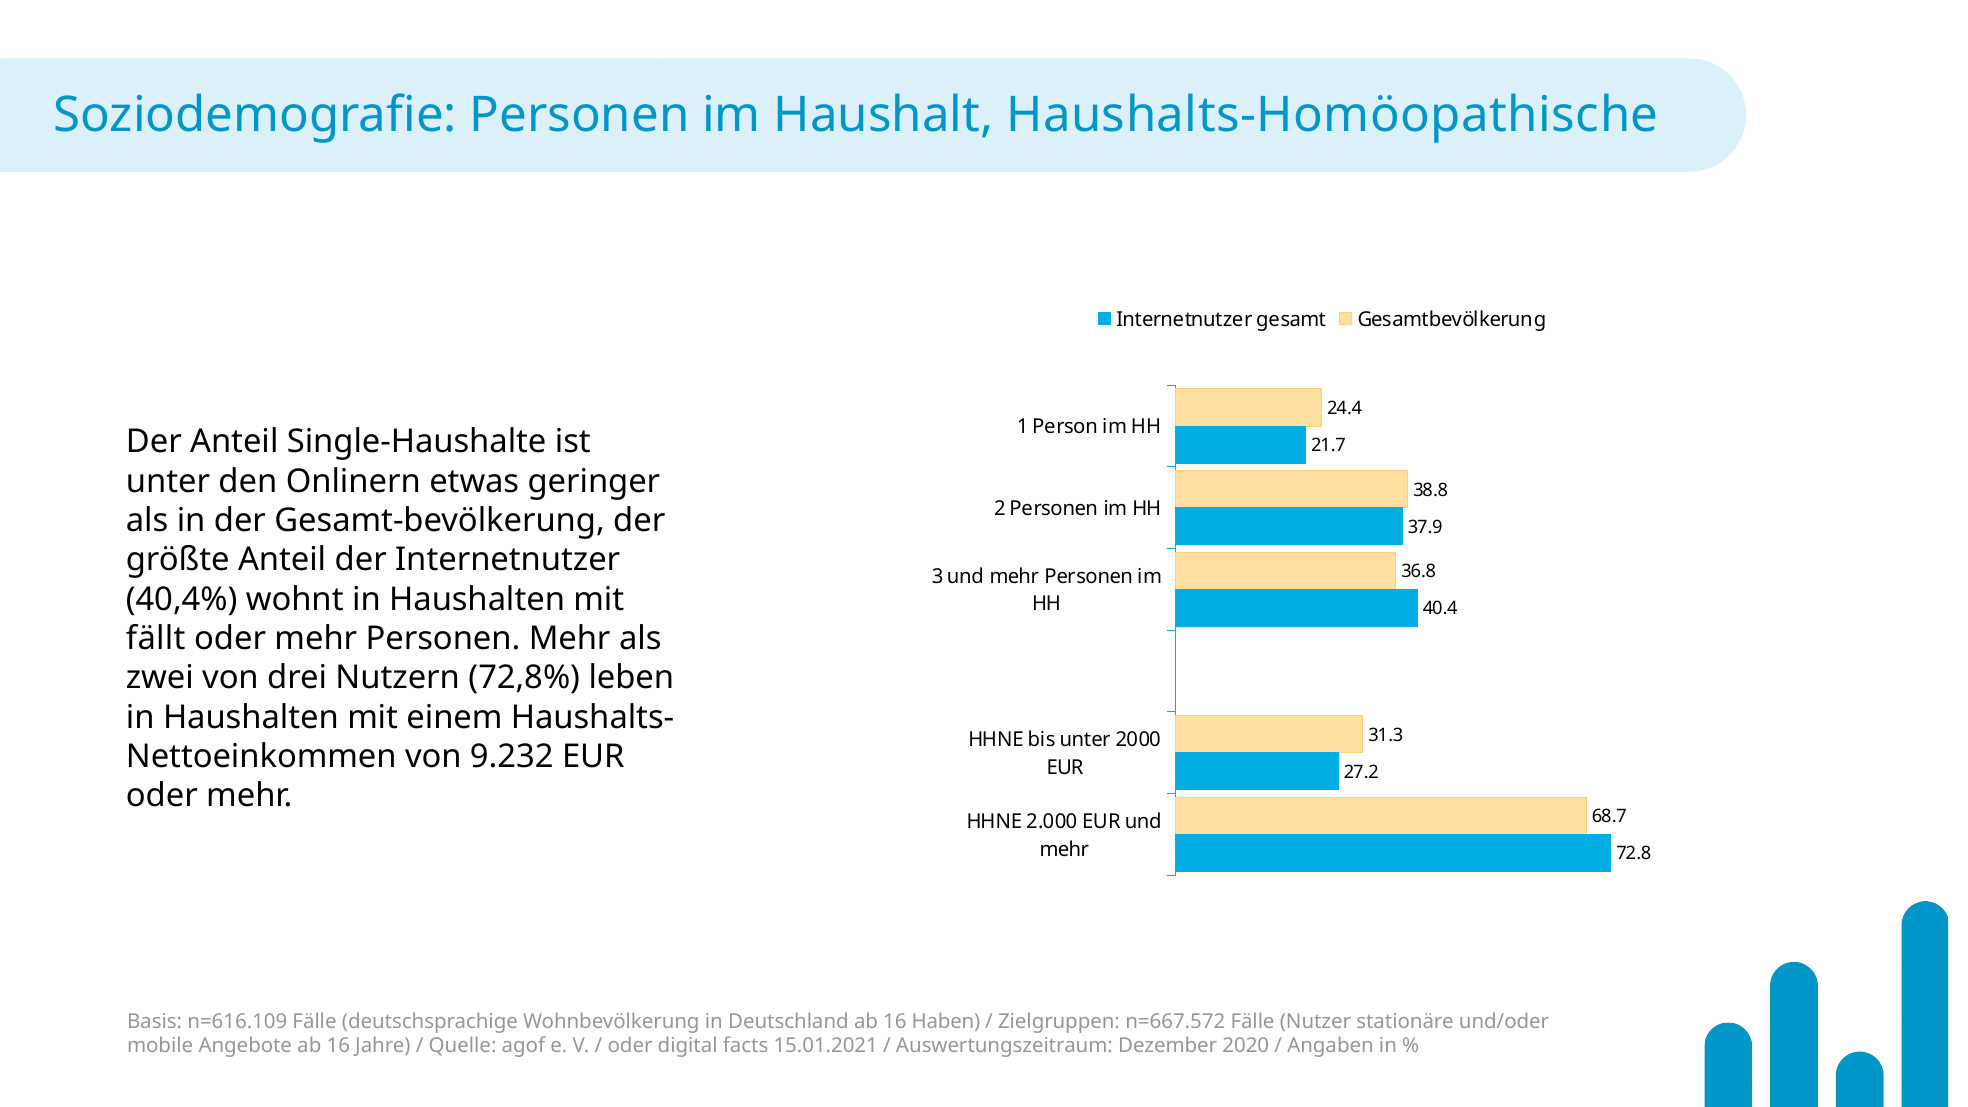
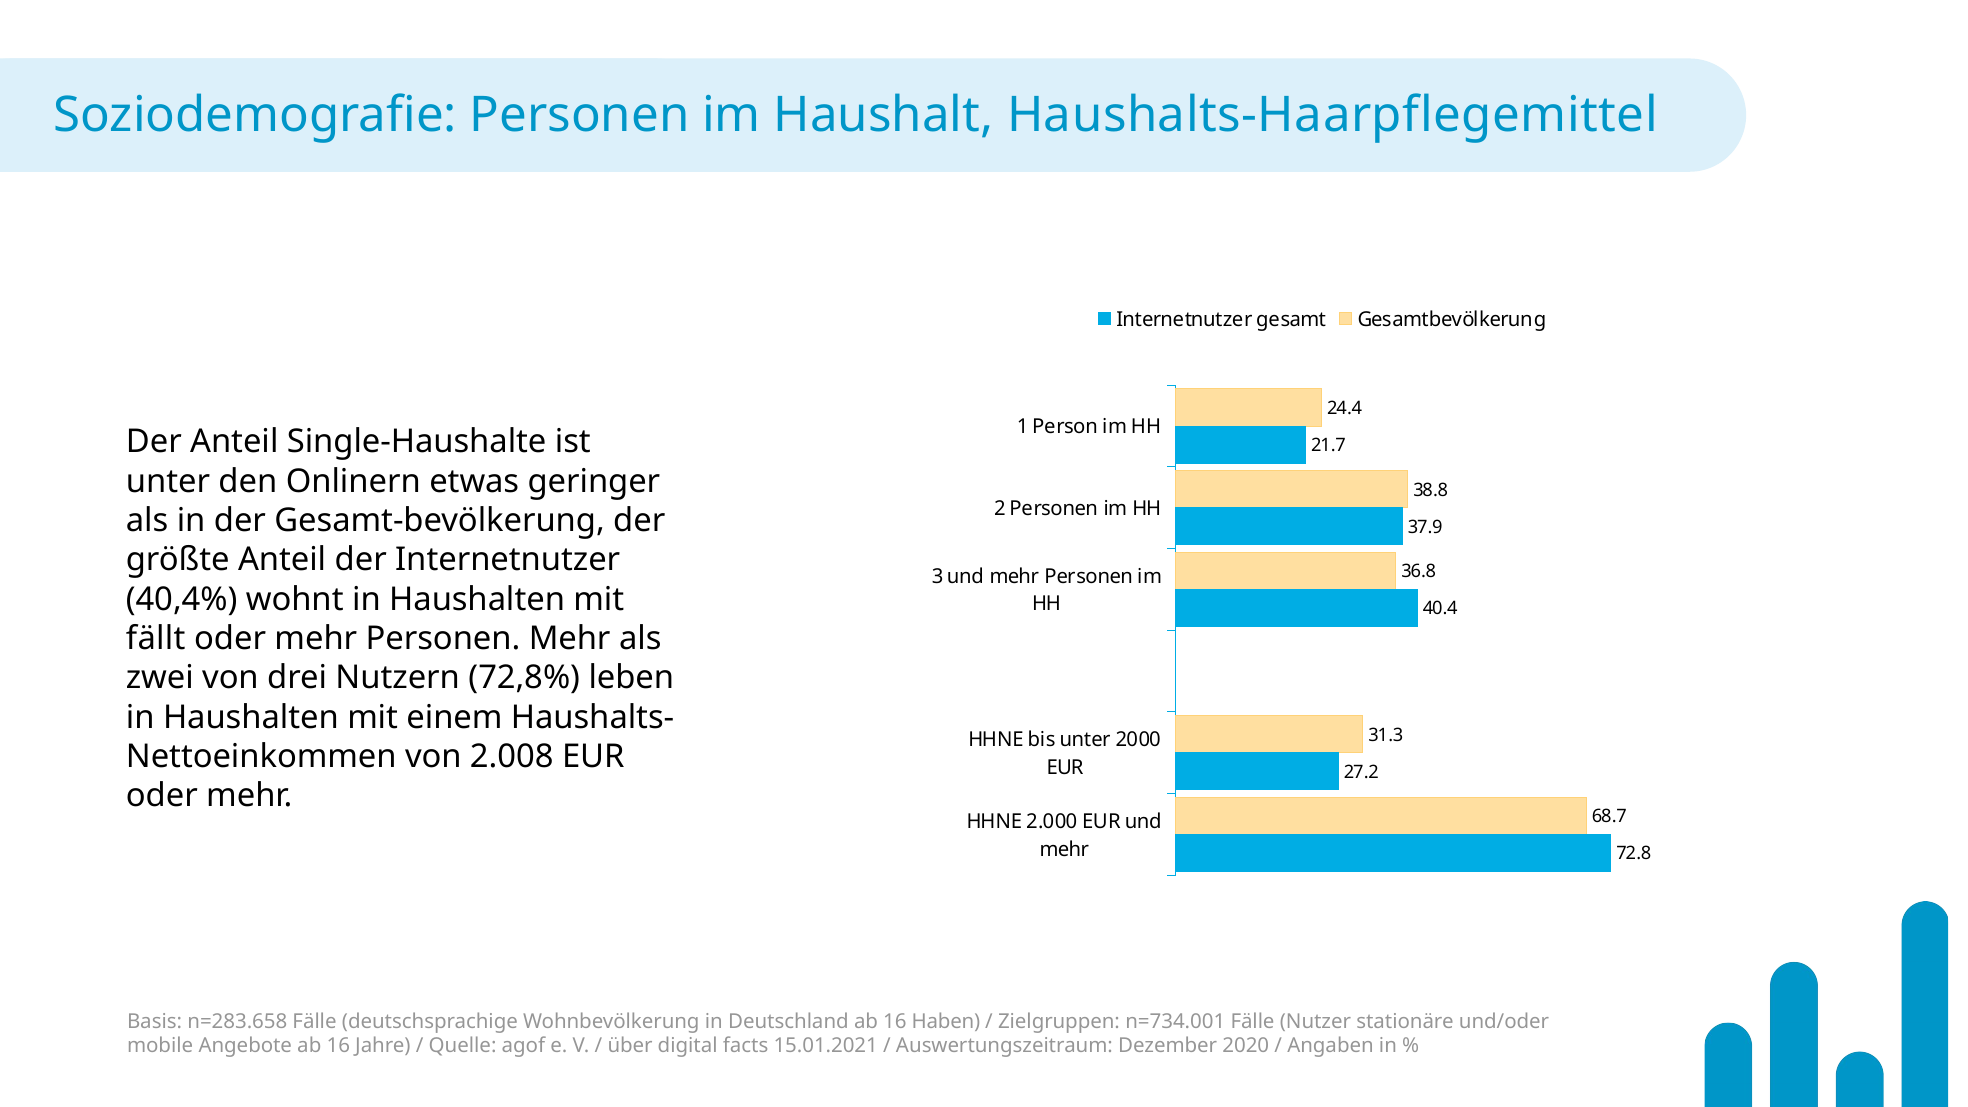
Haushalts-Homöopathische: Haushalts-Homöopathische -> Haushalts-Haarpflegemittel (1332, 115)
9.232: 9.232 -> 2.008 (512, 757)
n=616.109: n=616.109 -> n=283.658 (237, 1021)
n=667.572: n=667.572 -> n=734.001 (1175, 1021)
oder: oder -> über (630, 1046)
